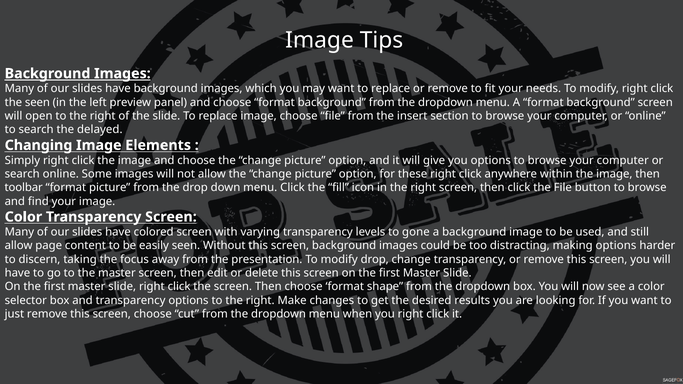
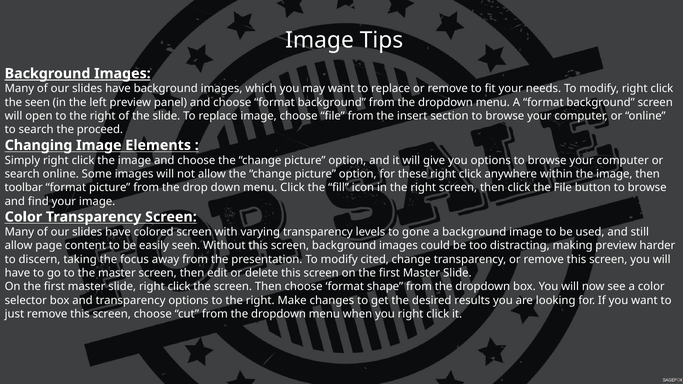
delayed: delayed -> proceed (100, 130)
making options: options -> preview (616, 246)
modify drop: drop -> cited (375, 259)
